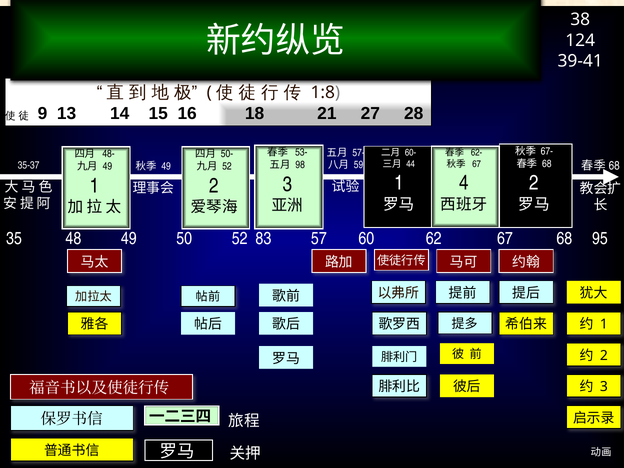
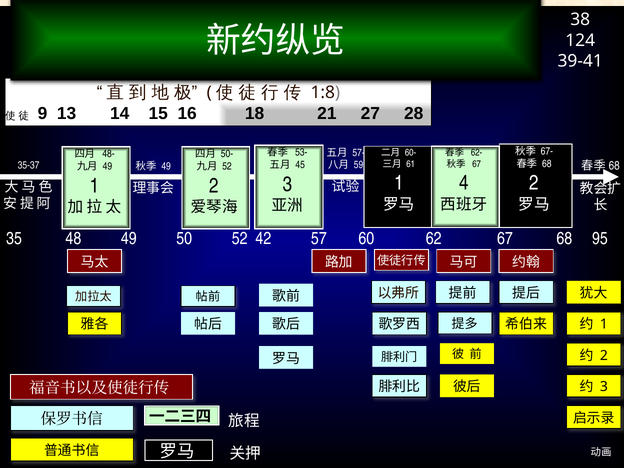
44: 44 -> 61 (411, 164)
98: 98 -> 45 (300, 165)
83: 83 -> 42 (263, 238)
